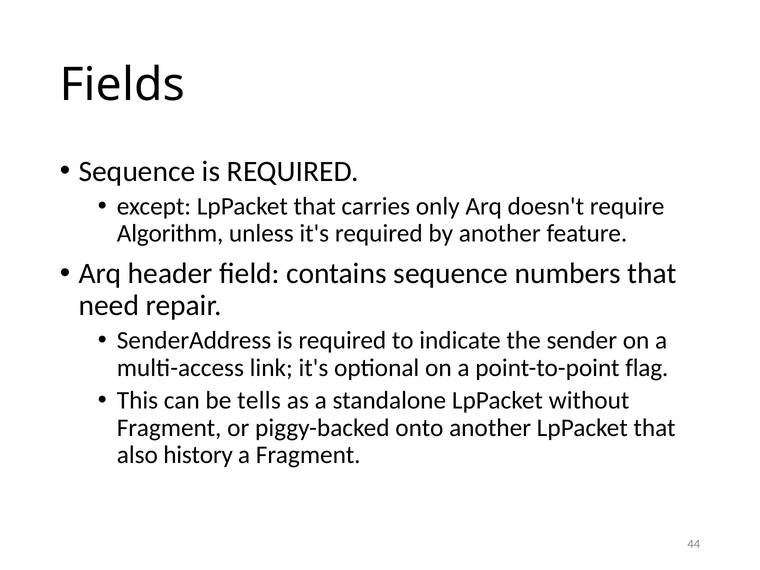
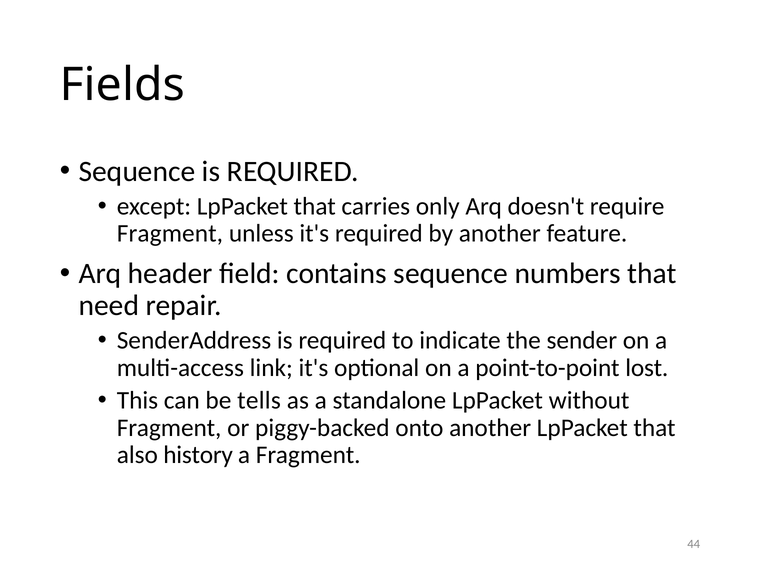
Algorithm: Algorithm -> Fragment (170, 234)
flag: flag -> lost (647, 368)
